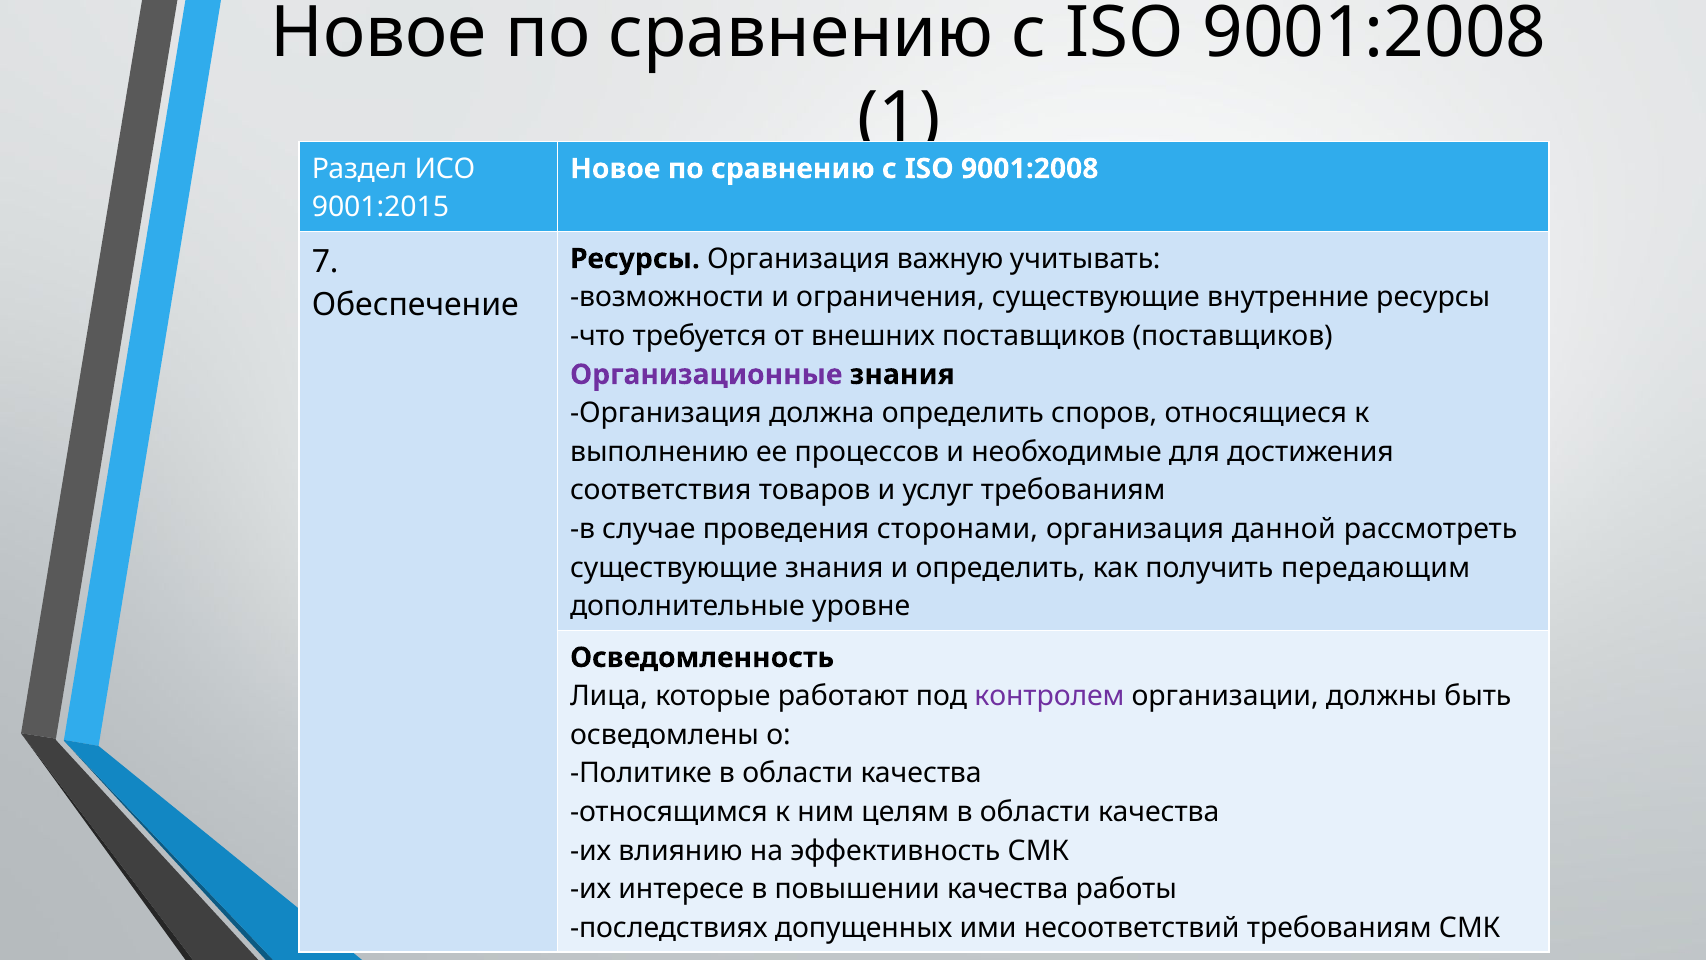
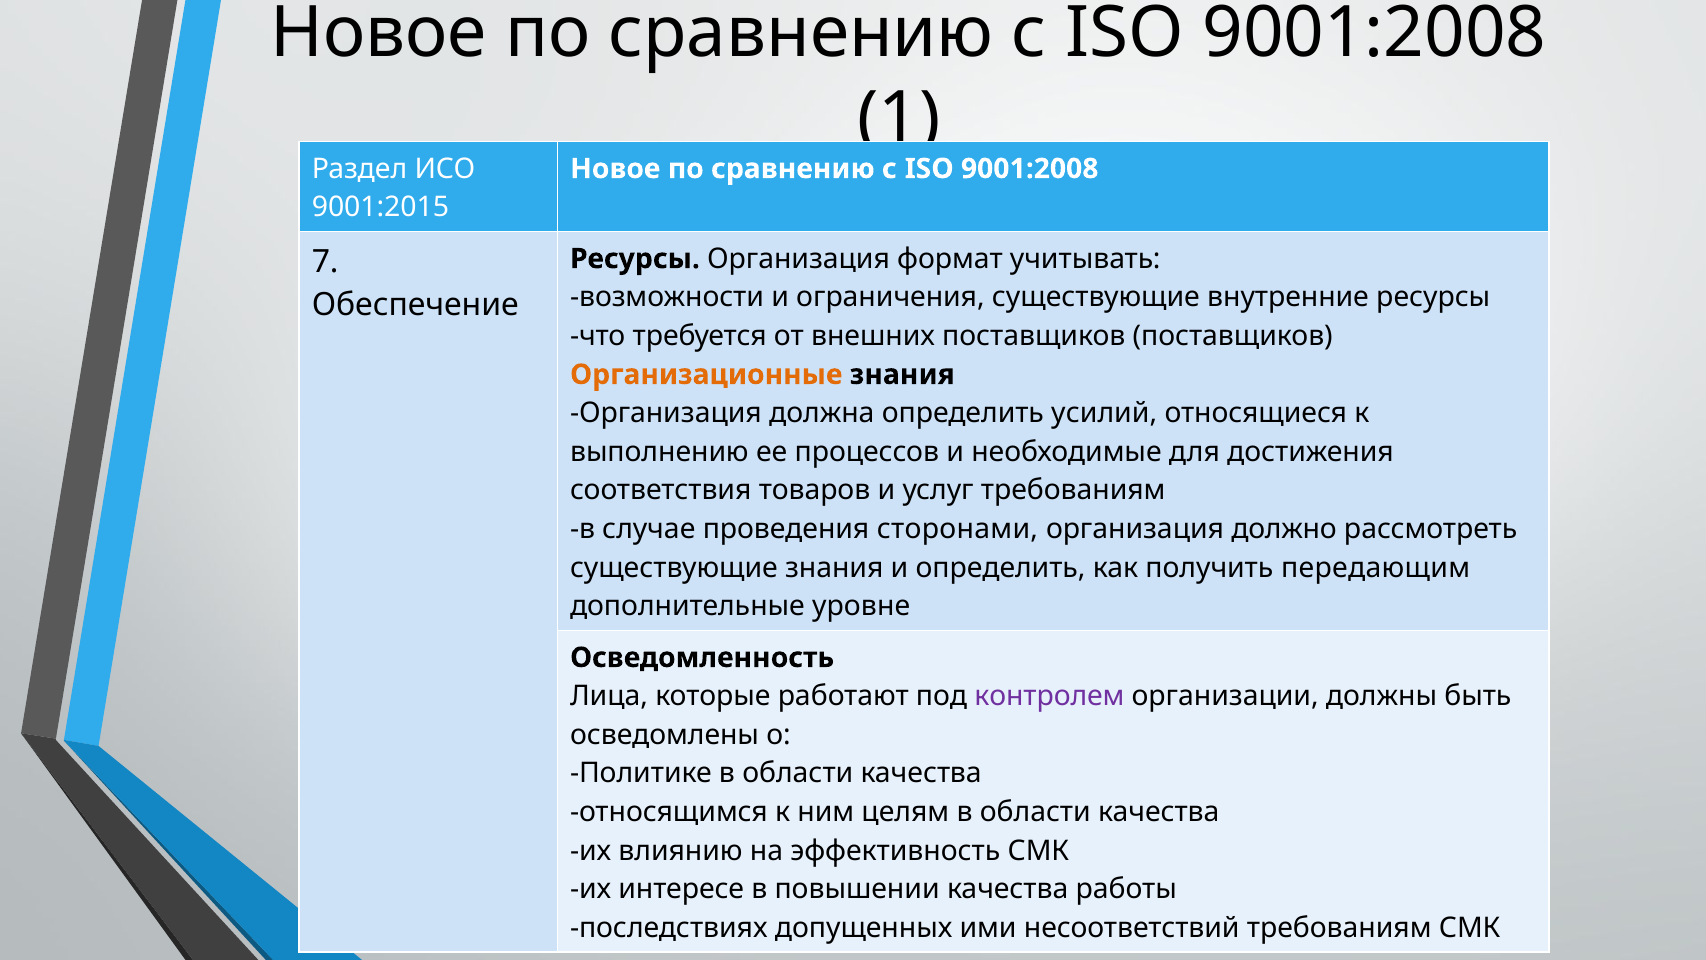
важную: важную -> формат (950, 259)
Организационные colour: purple -> orange (706, 374)
споров: споров -> усилий (1104, 413)
данной: данной -> должно (1284, 529)
